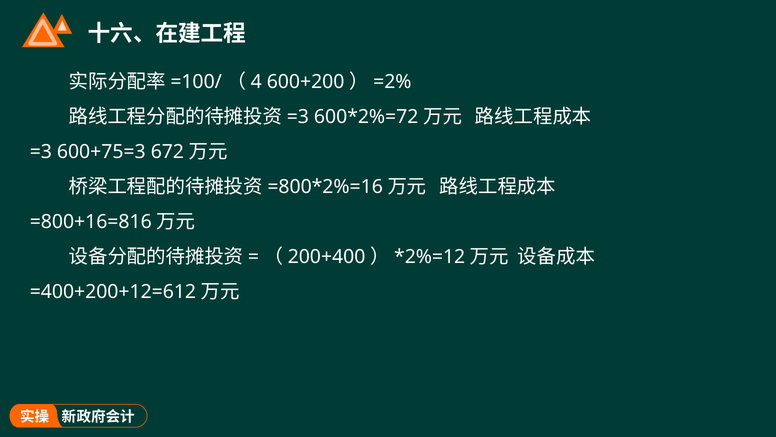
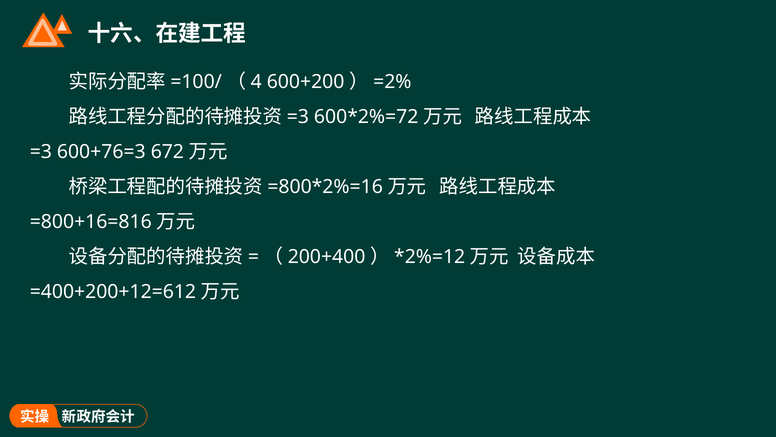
600+75=3: 600+75=3 -> 600+76=3 (101, 152)
